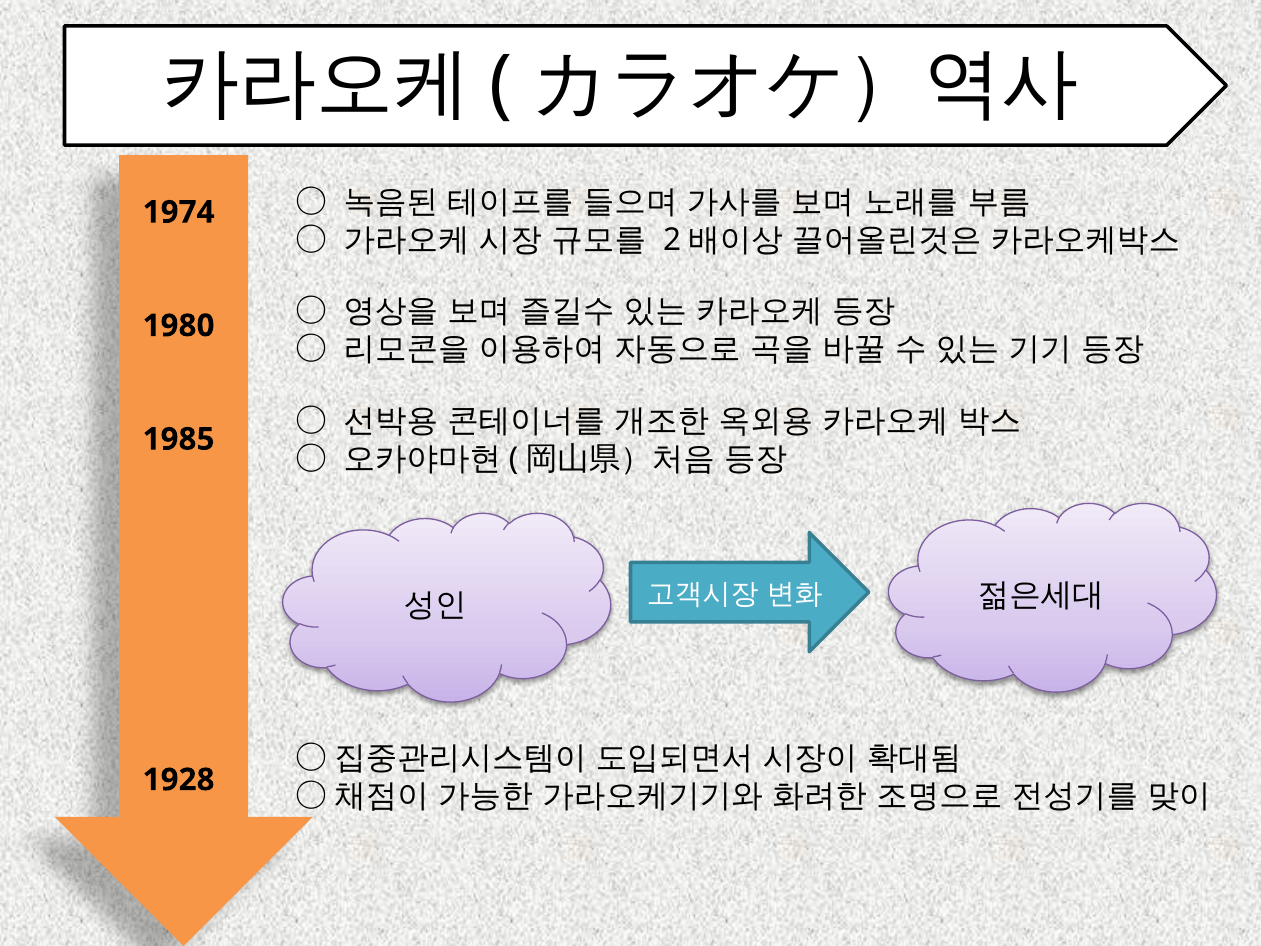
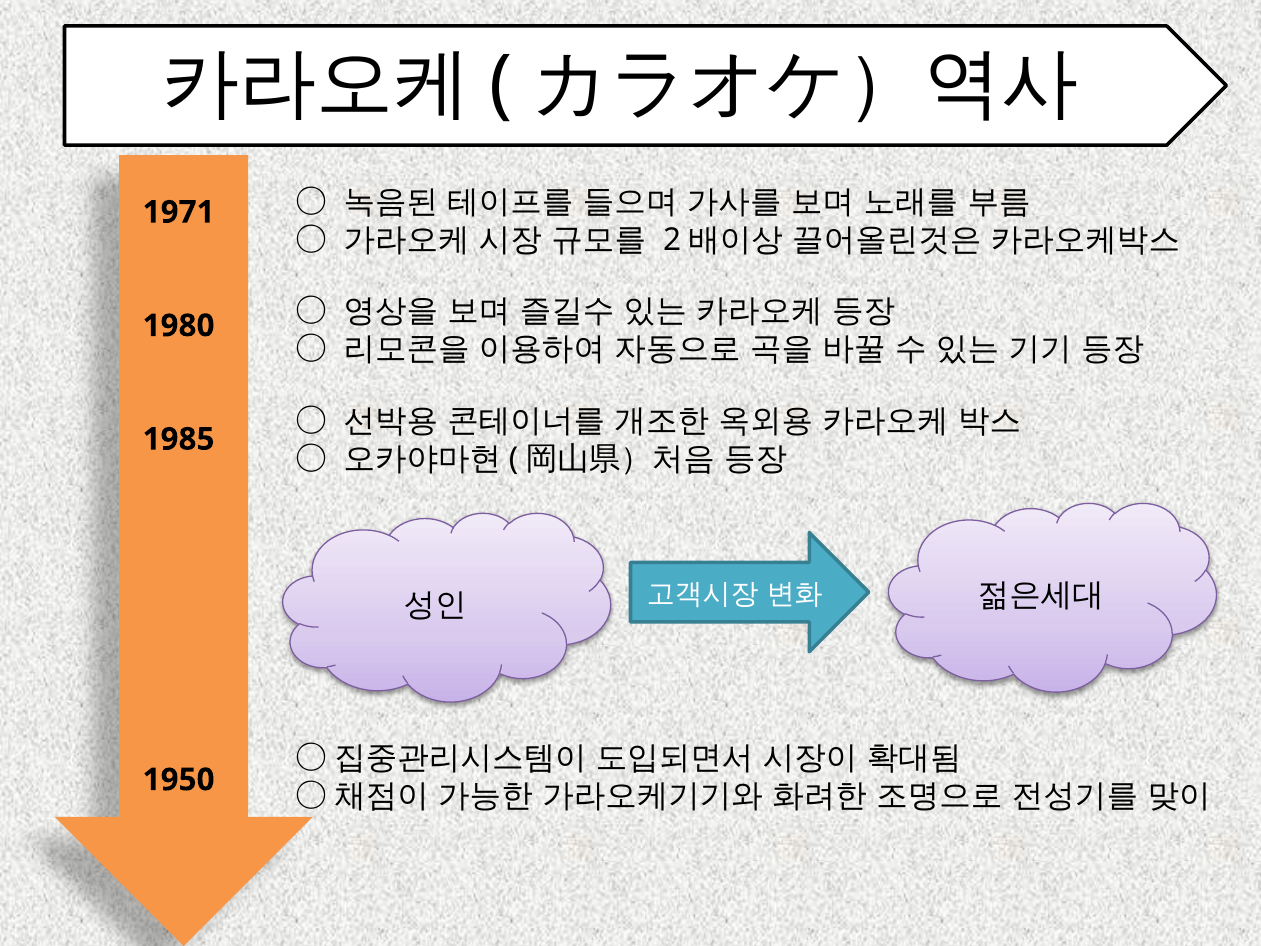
1974: 1974 -> 1971 (179, 212)
1928: 1928 -> 1950 (179, 780)
